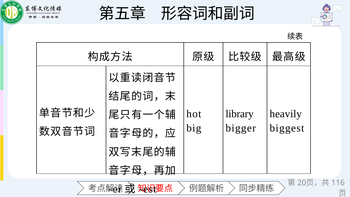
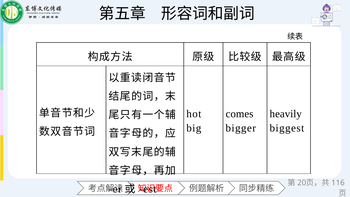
library: library -> comes (240, 114)
